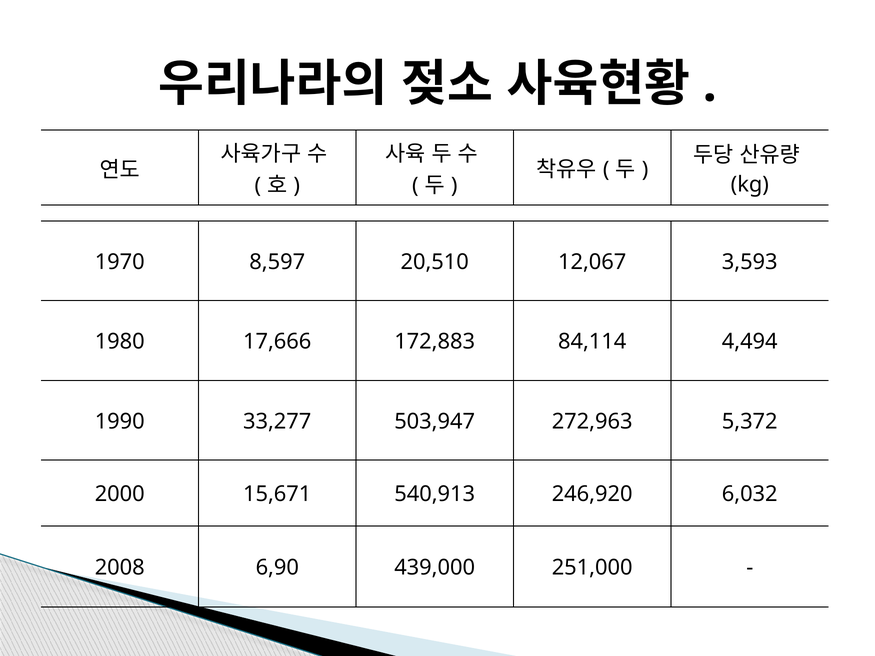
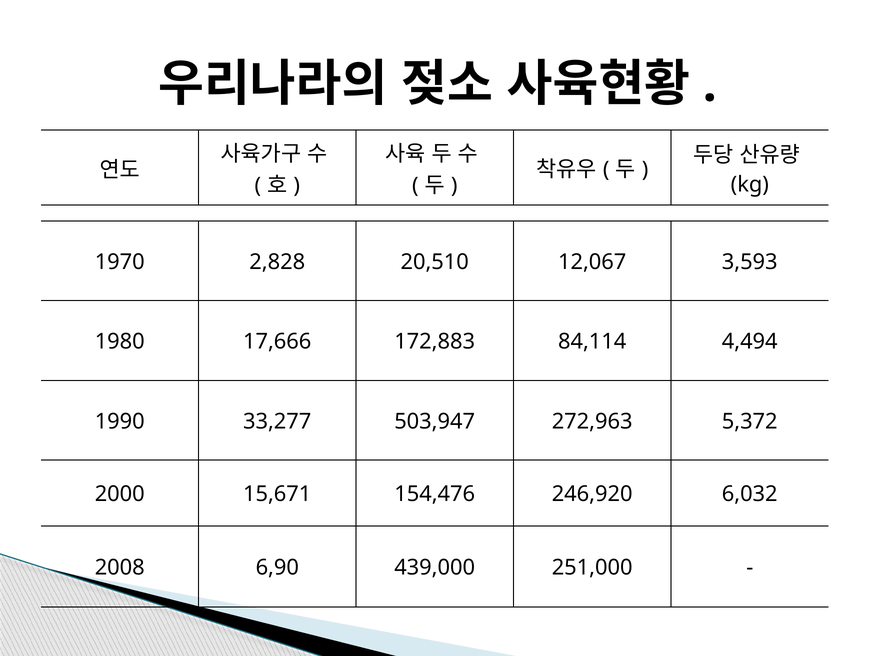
8,597: 8,597 -> 2,828 (277, 262)
540,913: 540,913 -> 154,476 (435, 494)
